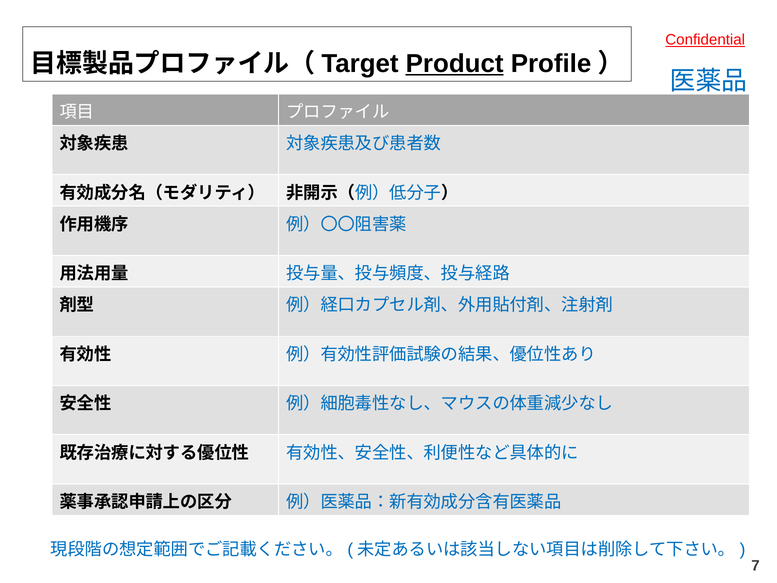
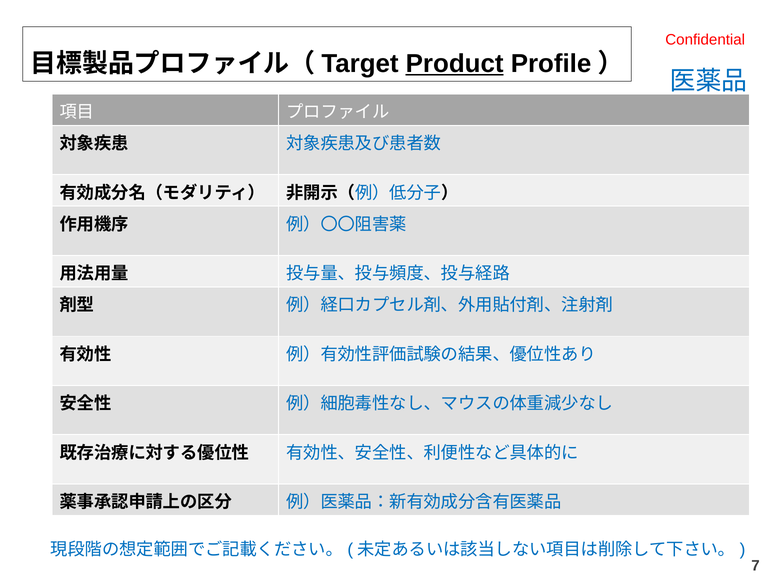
Confidential underline: present -> none (705, 40)
